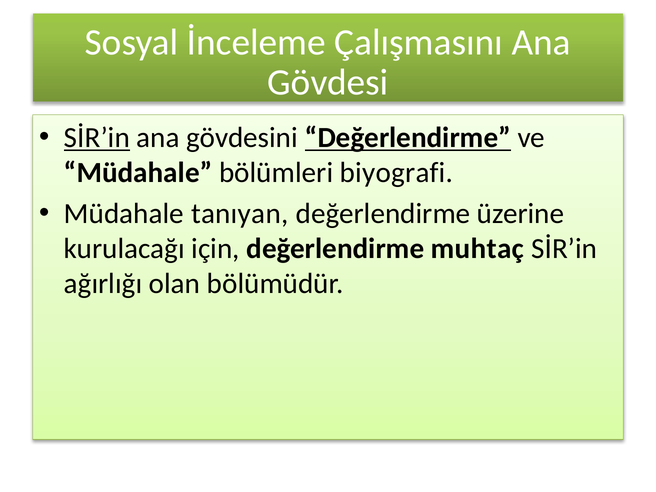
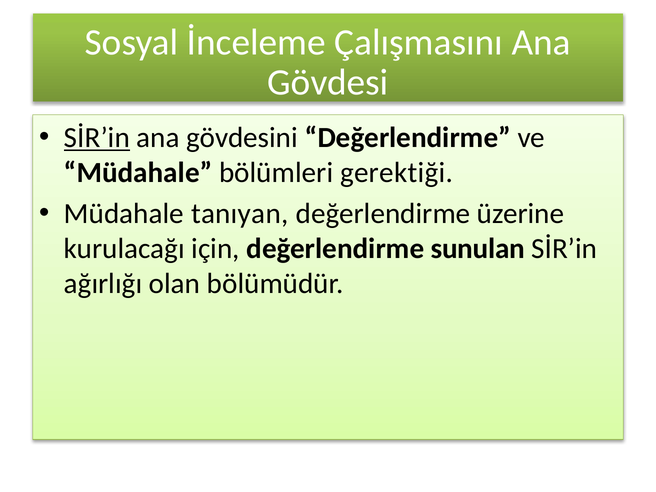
Değerlendirme underline: present -> none (408, 138)
biyografi: biyografi -> gerektiği (396, 173)
muhtaç: muhtaç -> sunulan (478, 249)
